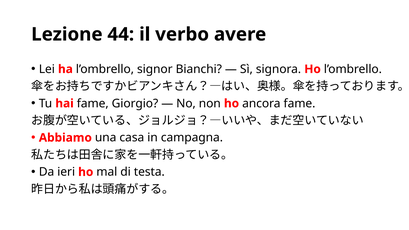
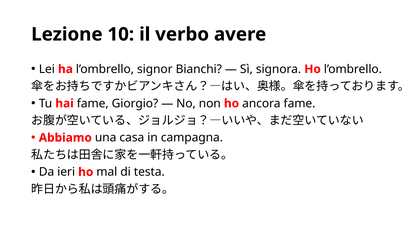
44: 44 -> 10 (121, 34)
